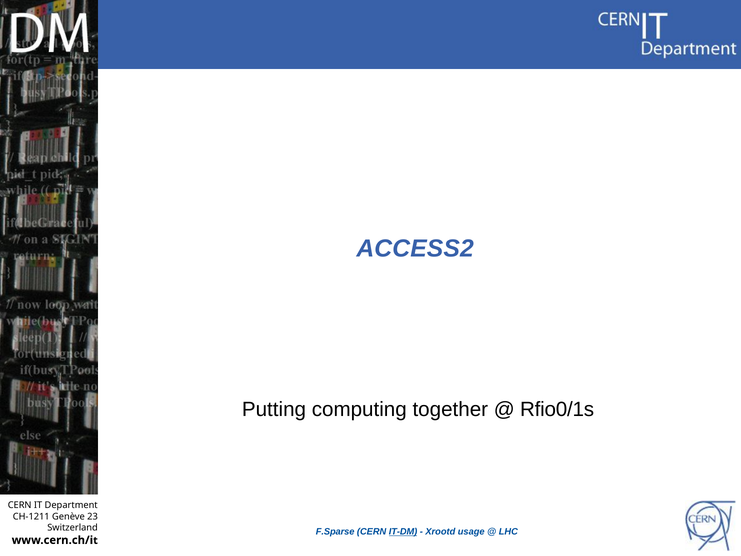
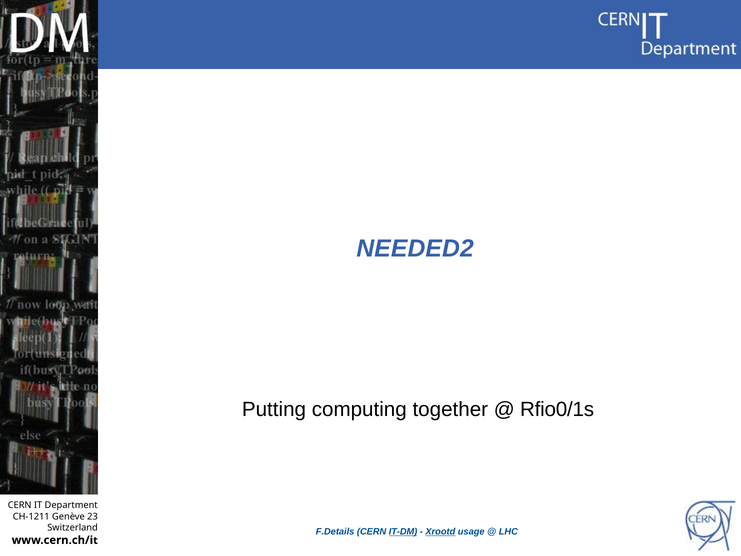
ACCESS2: ACCESS2 -> NEEDED2 (415, 248)
F.Sparse: F.Sparse -> F.Details (335, 532)
Xrootd underline: none -> present (440, 532)
